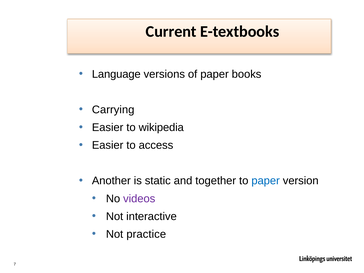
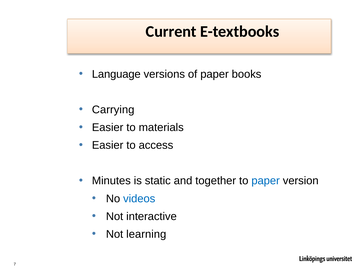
wikipedia: wikipedia -> materials (161, 127)
Another: Another -> Minutes (111, 181)
videos colour: purple -> blue (139, 199)
practice: practice -> learning (146, 234)
